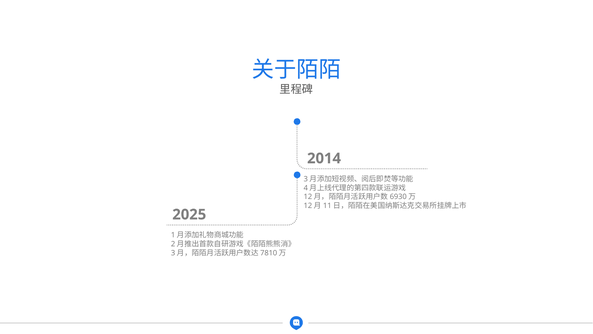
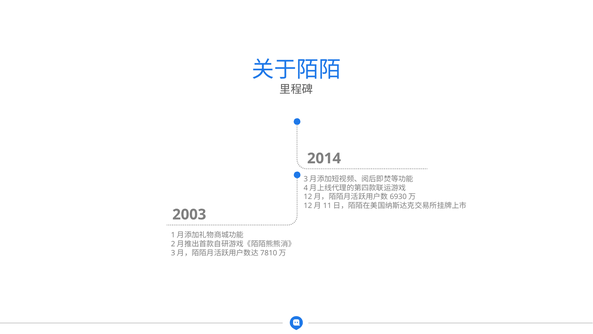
2025: 2025 -> 2003 (189, 214)
